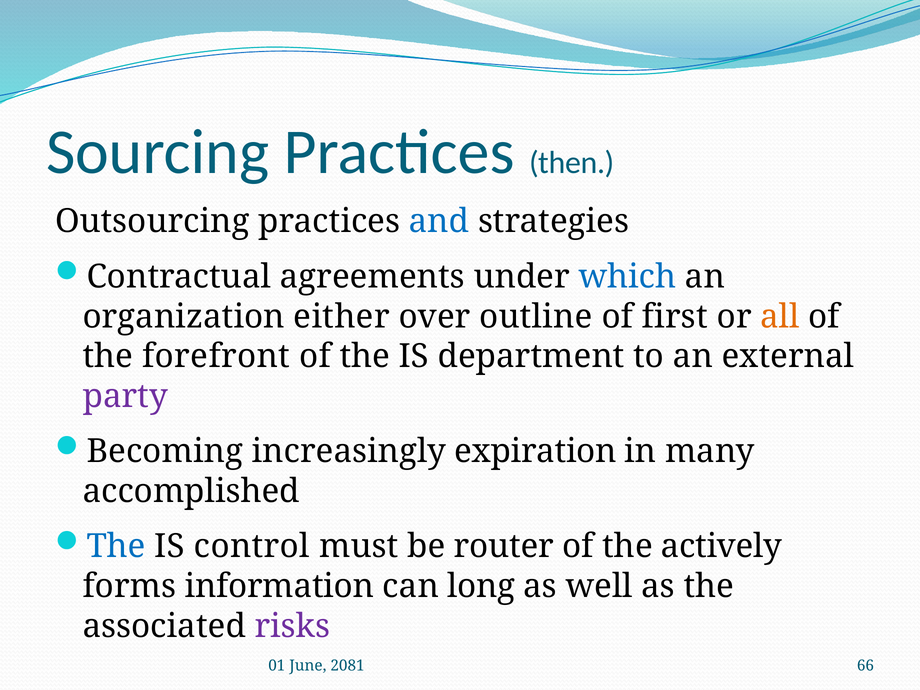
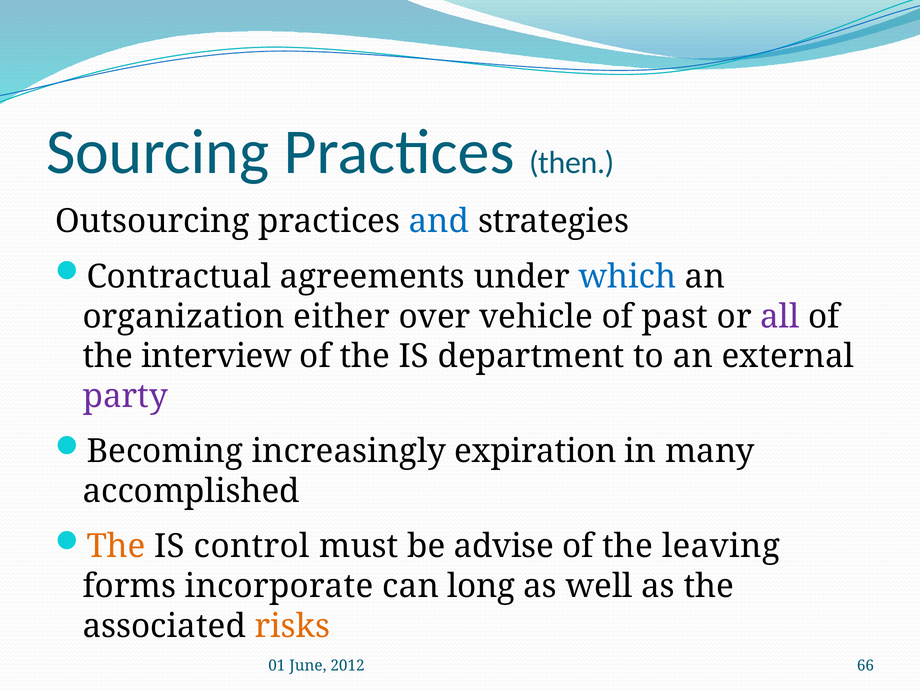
outline: outline -> vehicle (536, 317)
first: first -> past (675, 317)
all colour: orange -> purple (780, 317)
forefront: forefront -> interview (217, 356)
The colour: blue -> orange (116, 546)
router: router -> advise (504, 546)
actively: actively -> leaving (721, 546)
information: information -> incorporate (279, 586)
risks colour: purple -> orange (293, 626)
2081: 2081 -> 2012 (348, 666)
